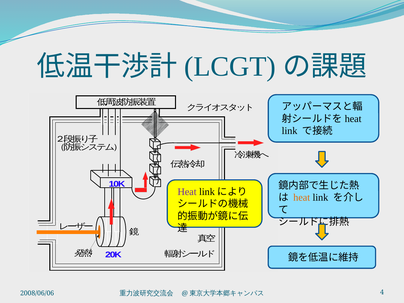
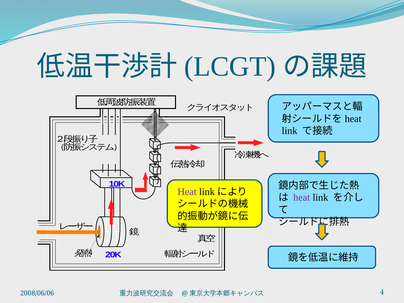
heat colour: orange -> purple (302, 198)
